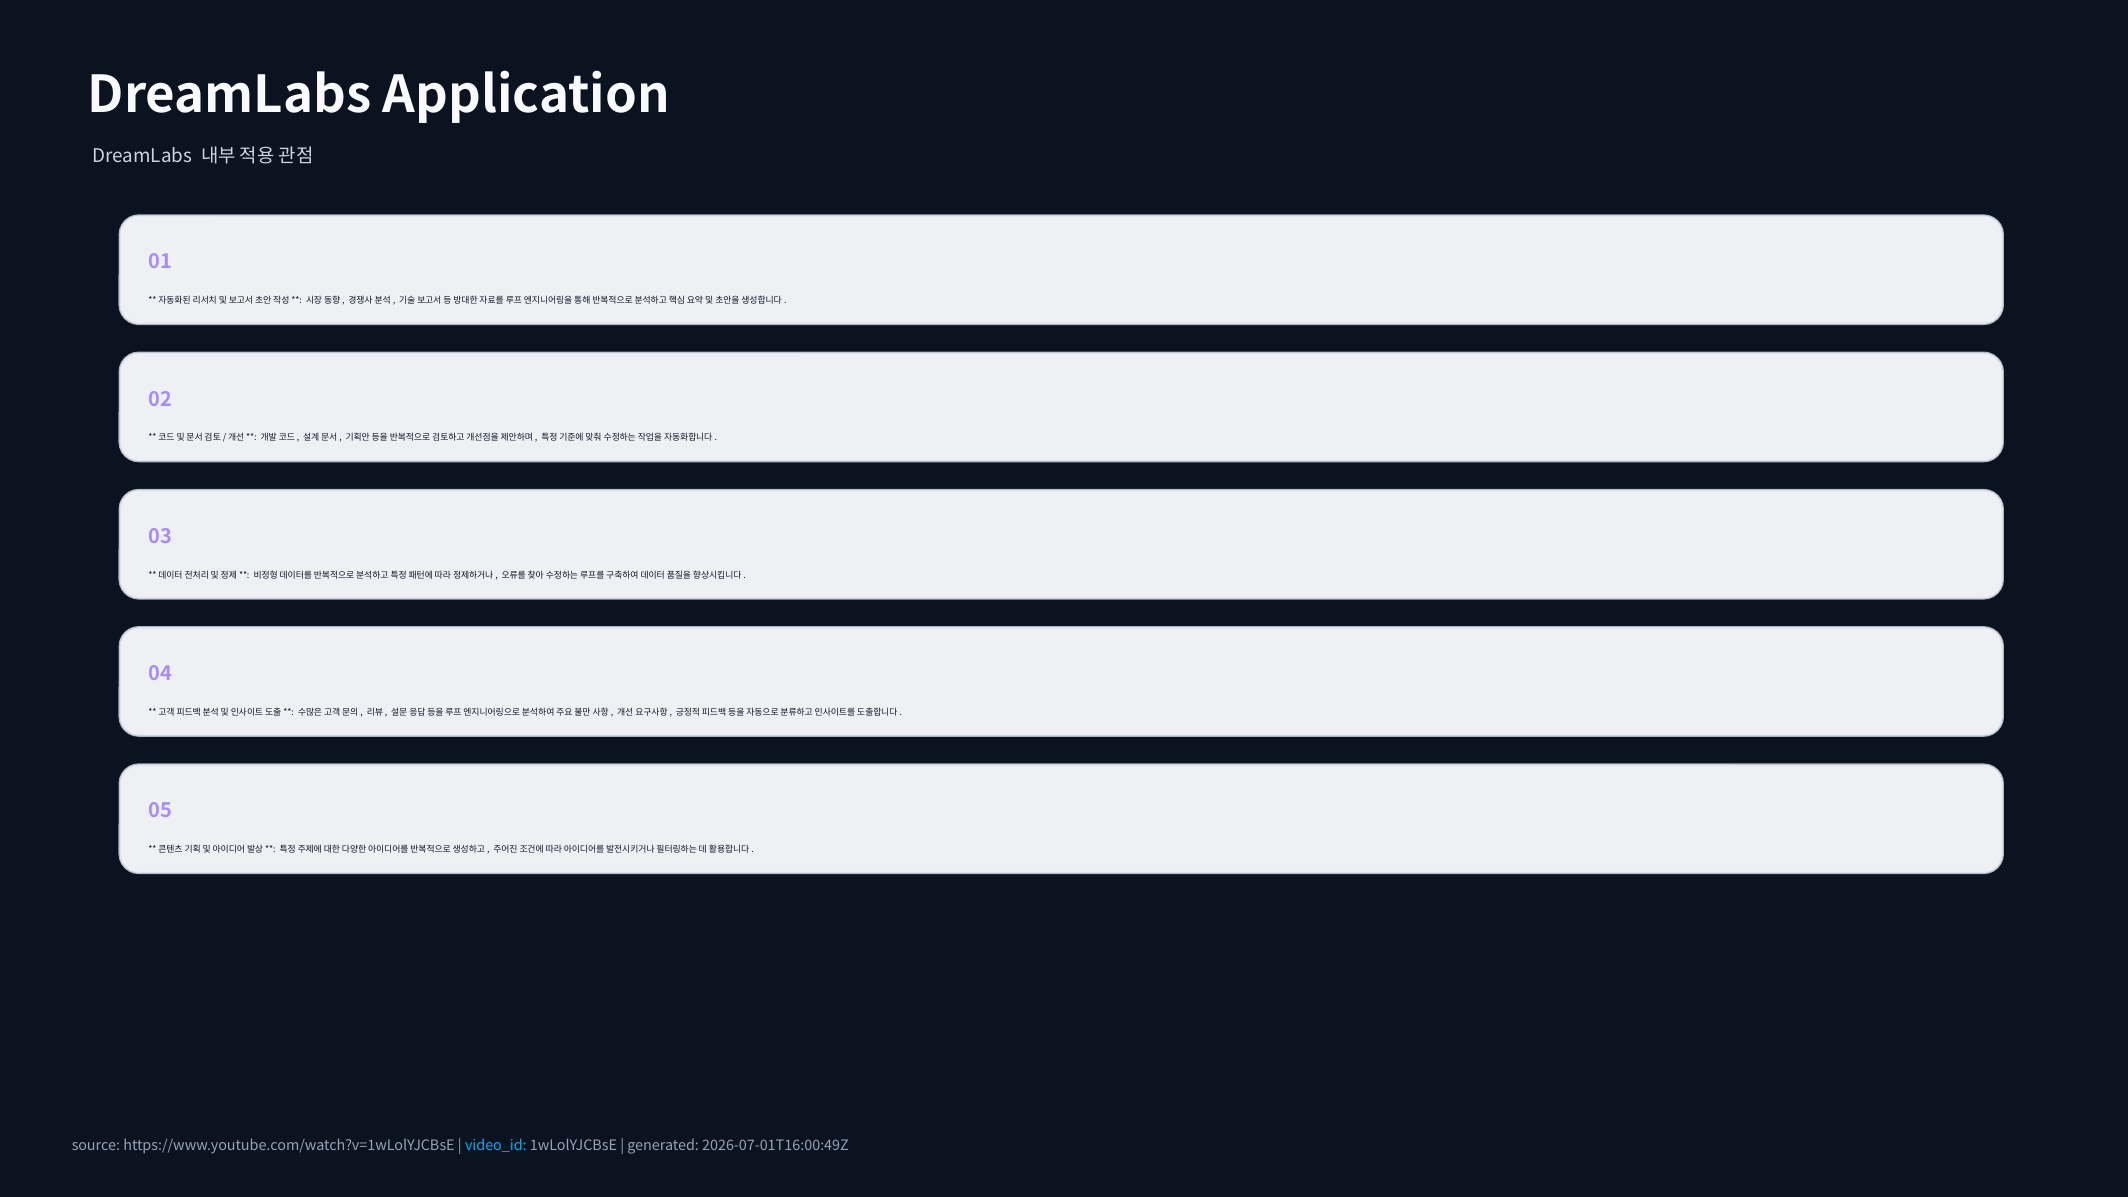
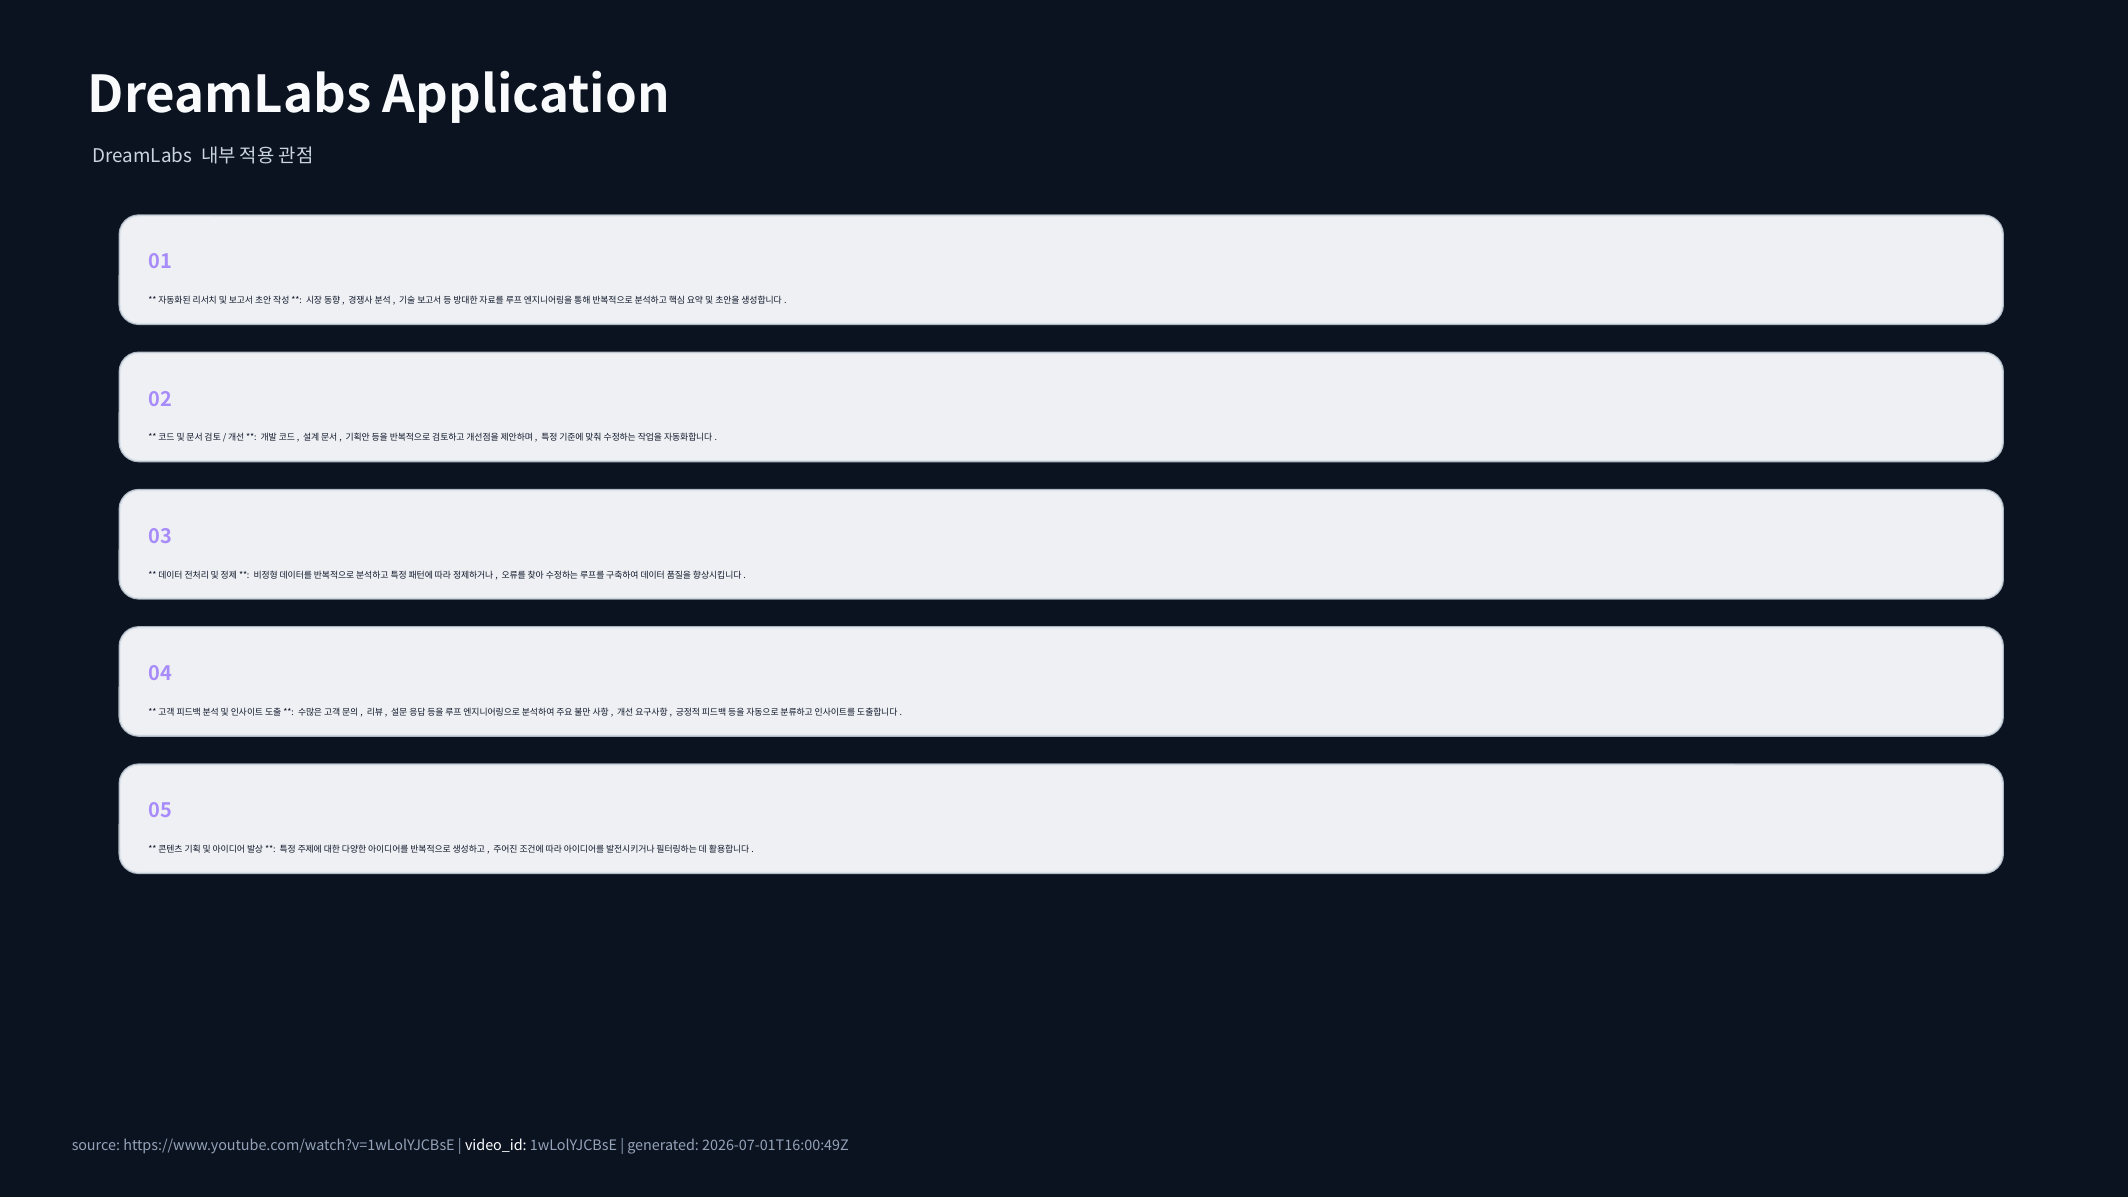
video_id colour: light blue -> white (496, 1146)
